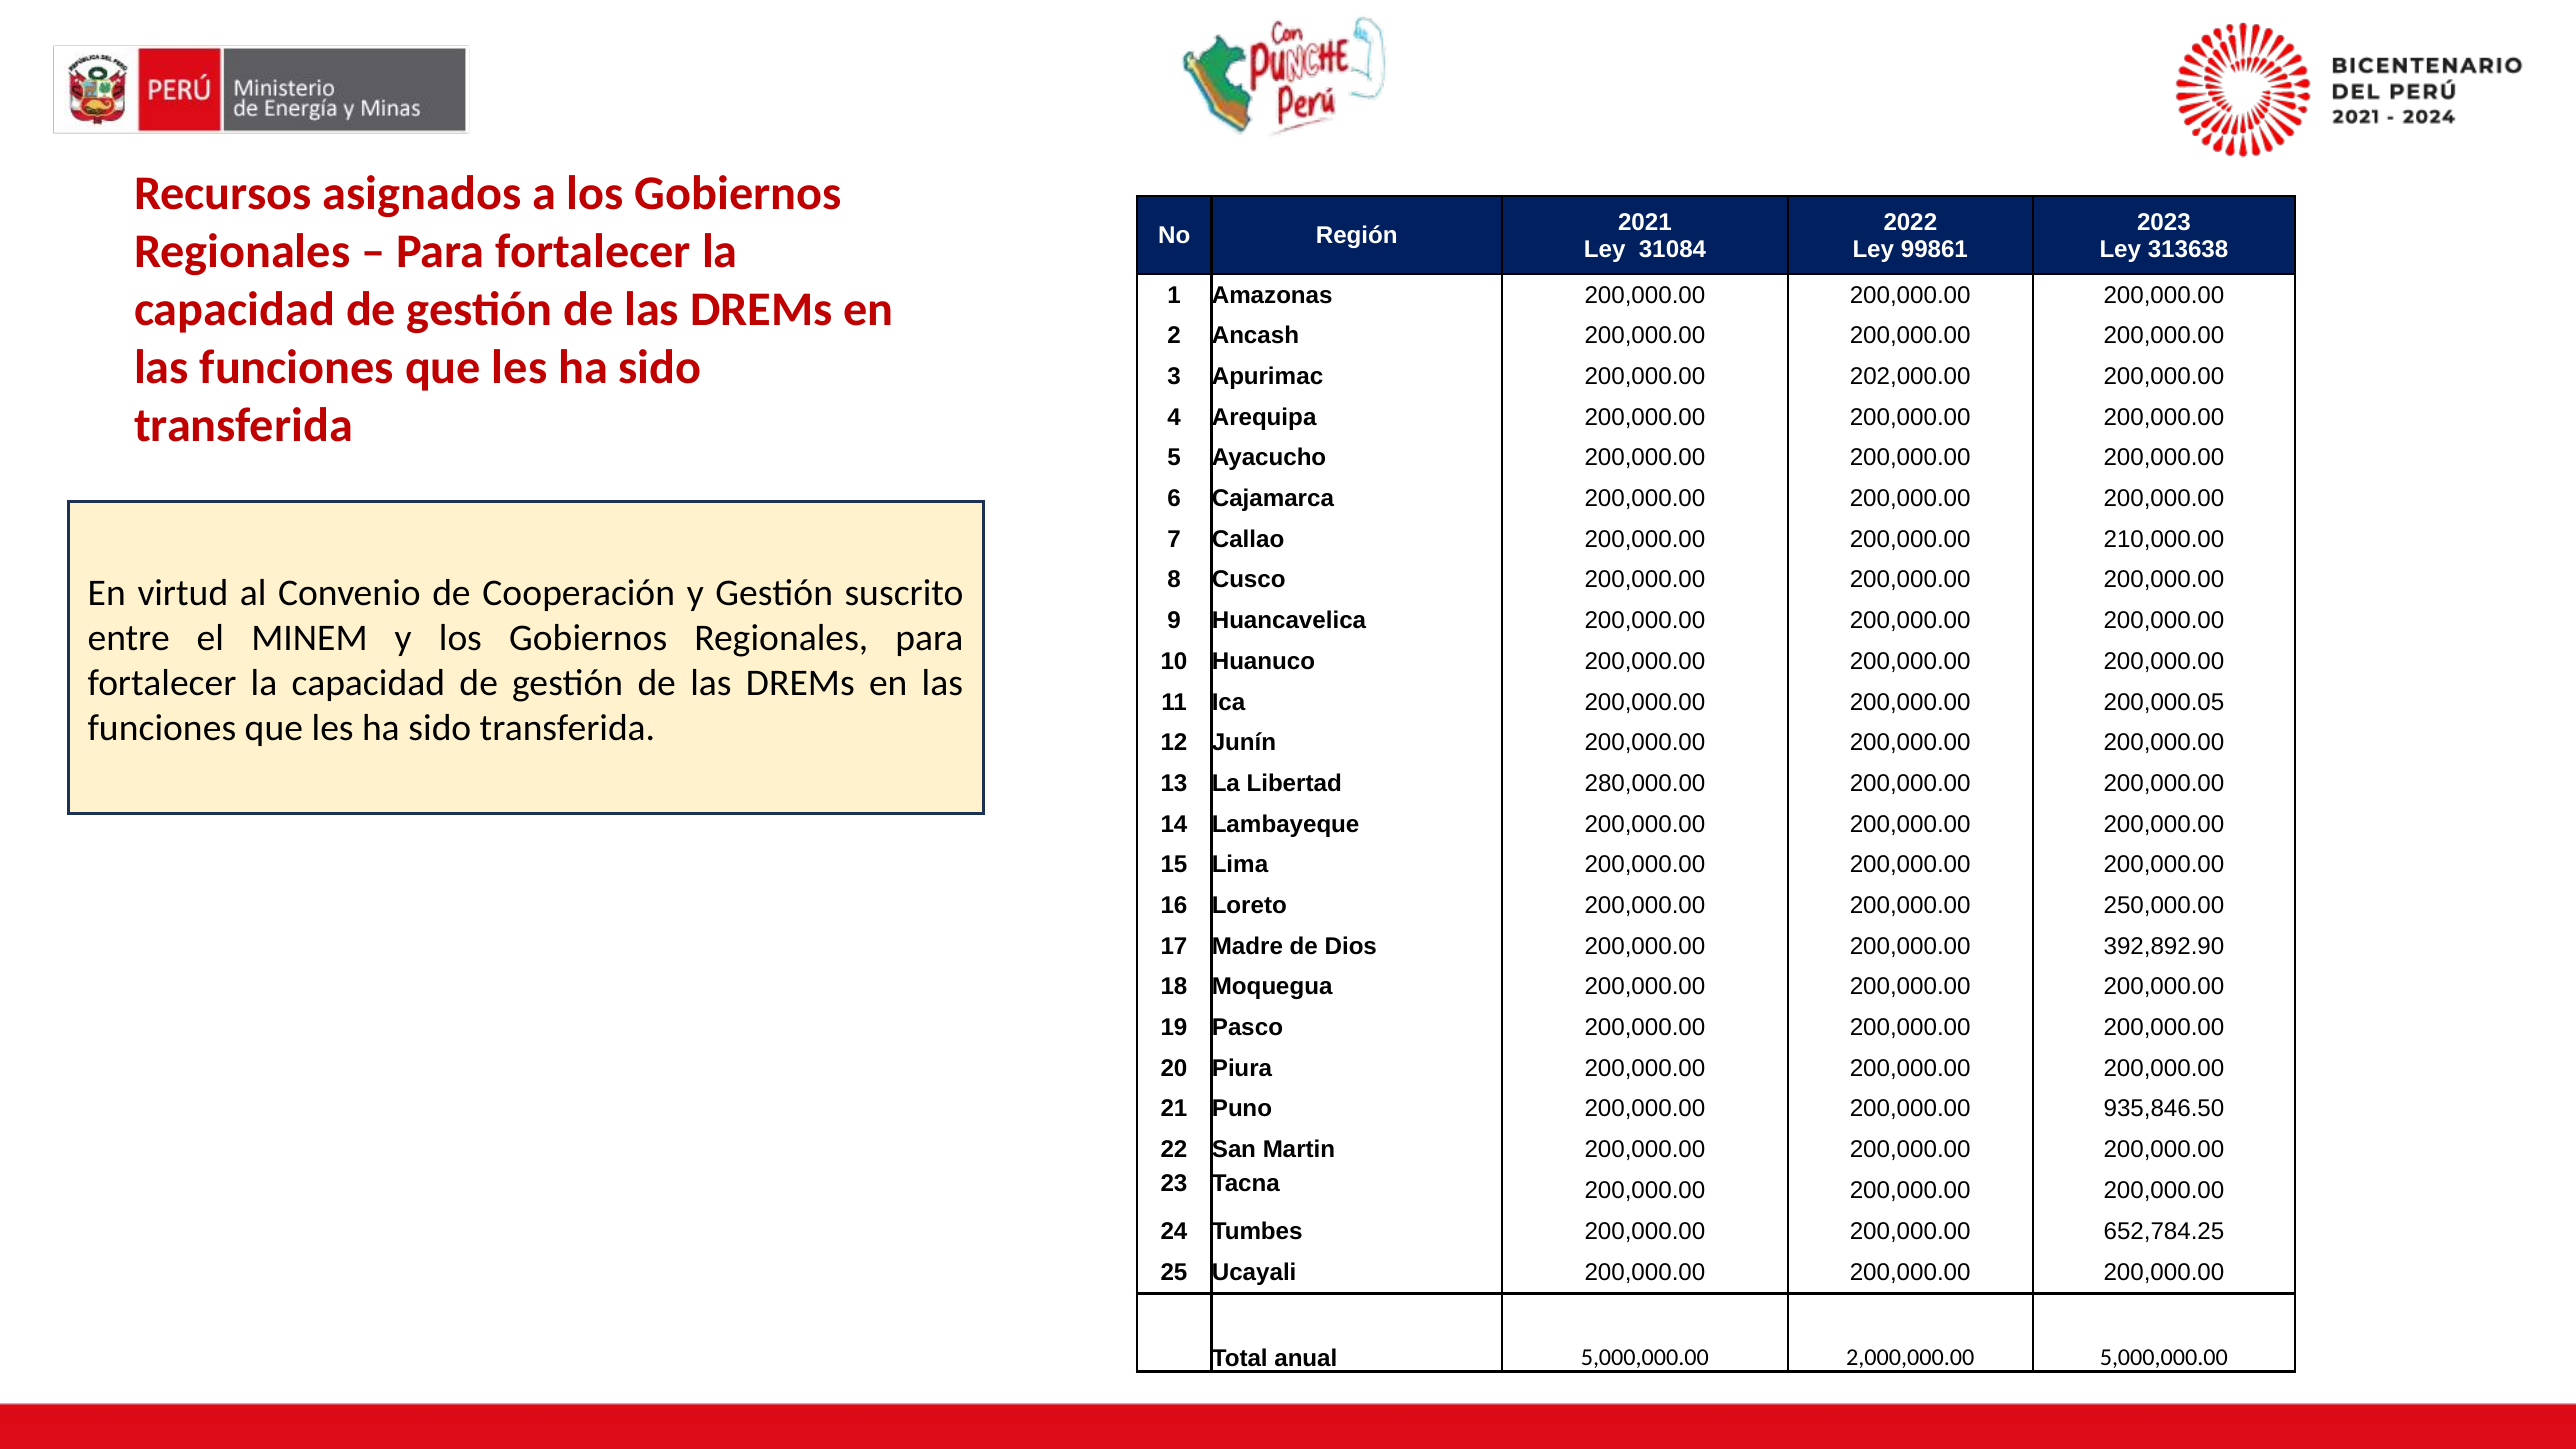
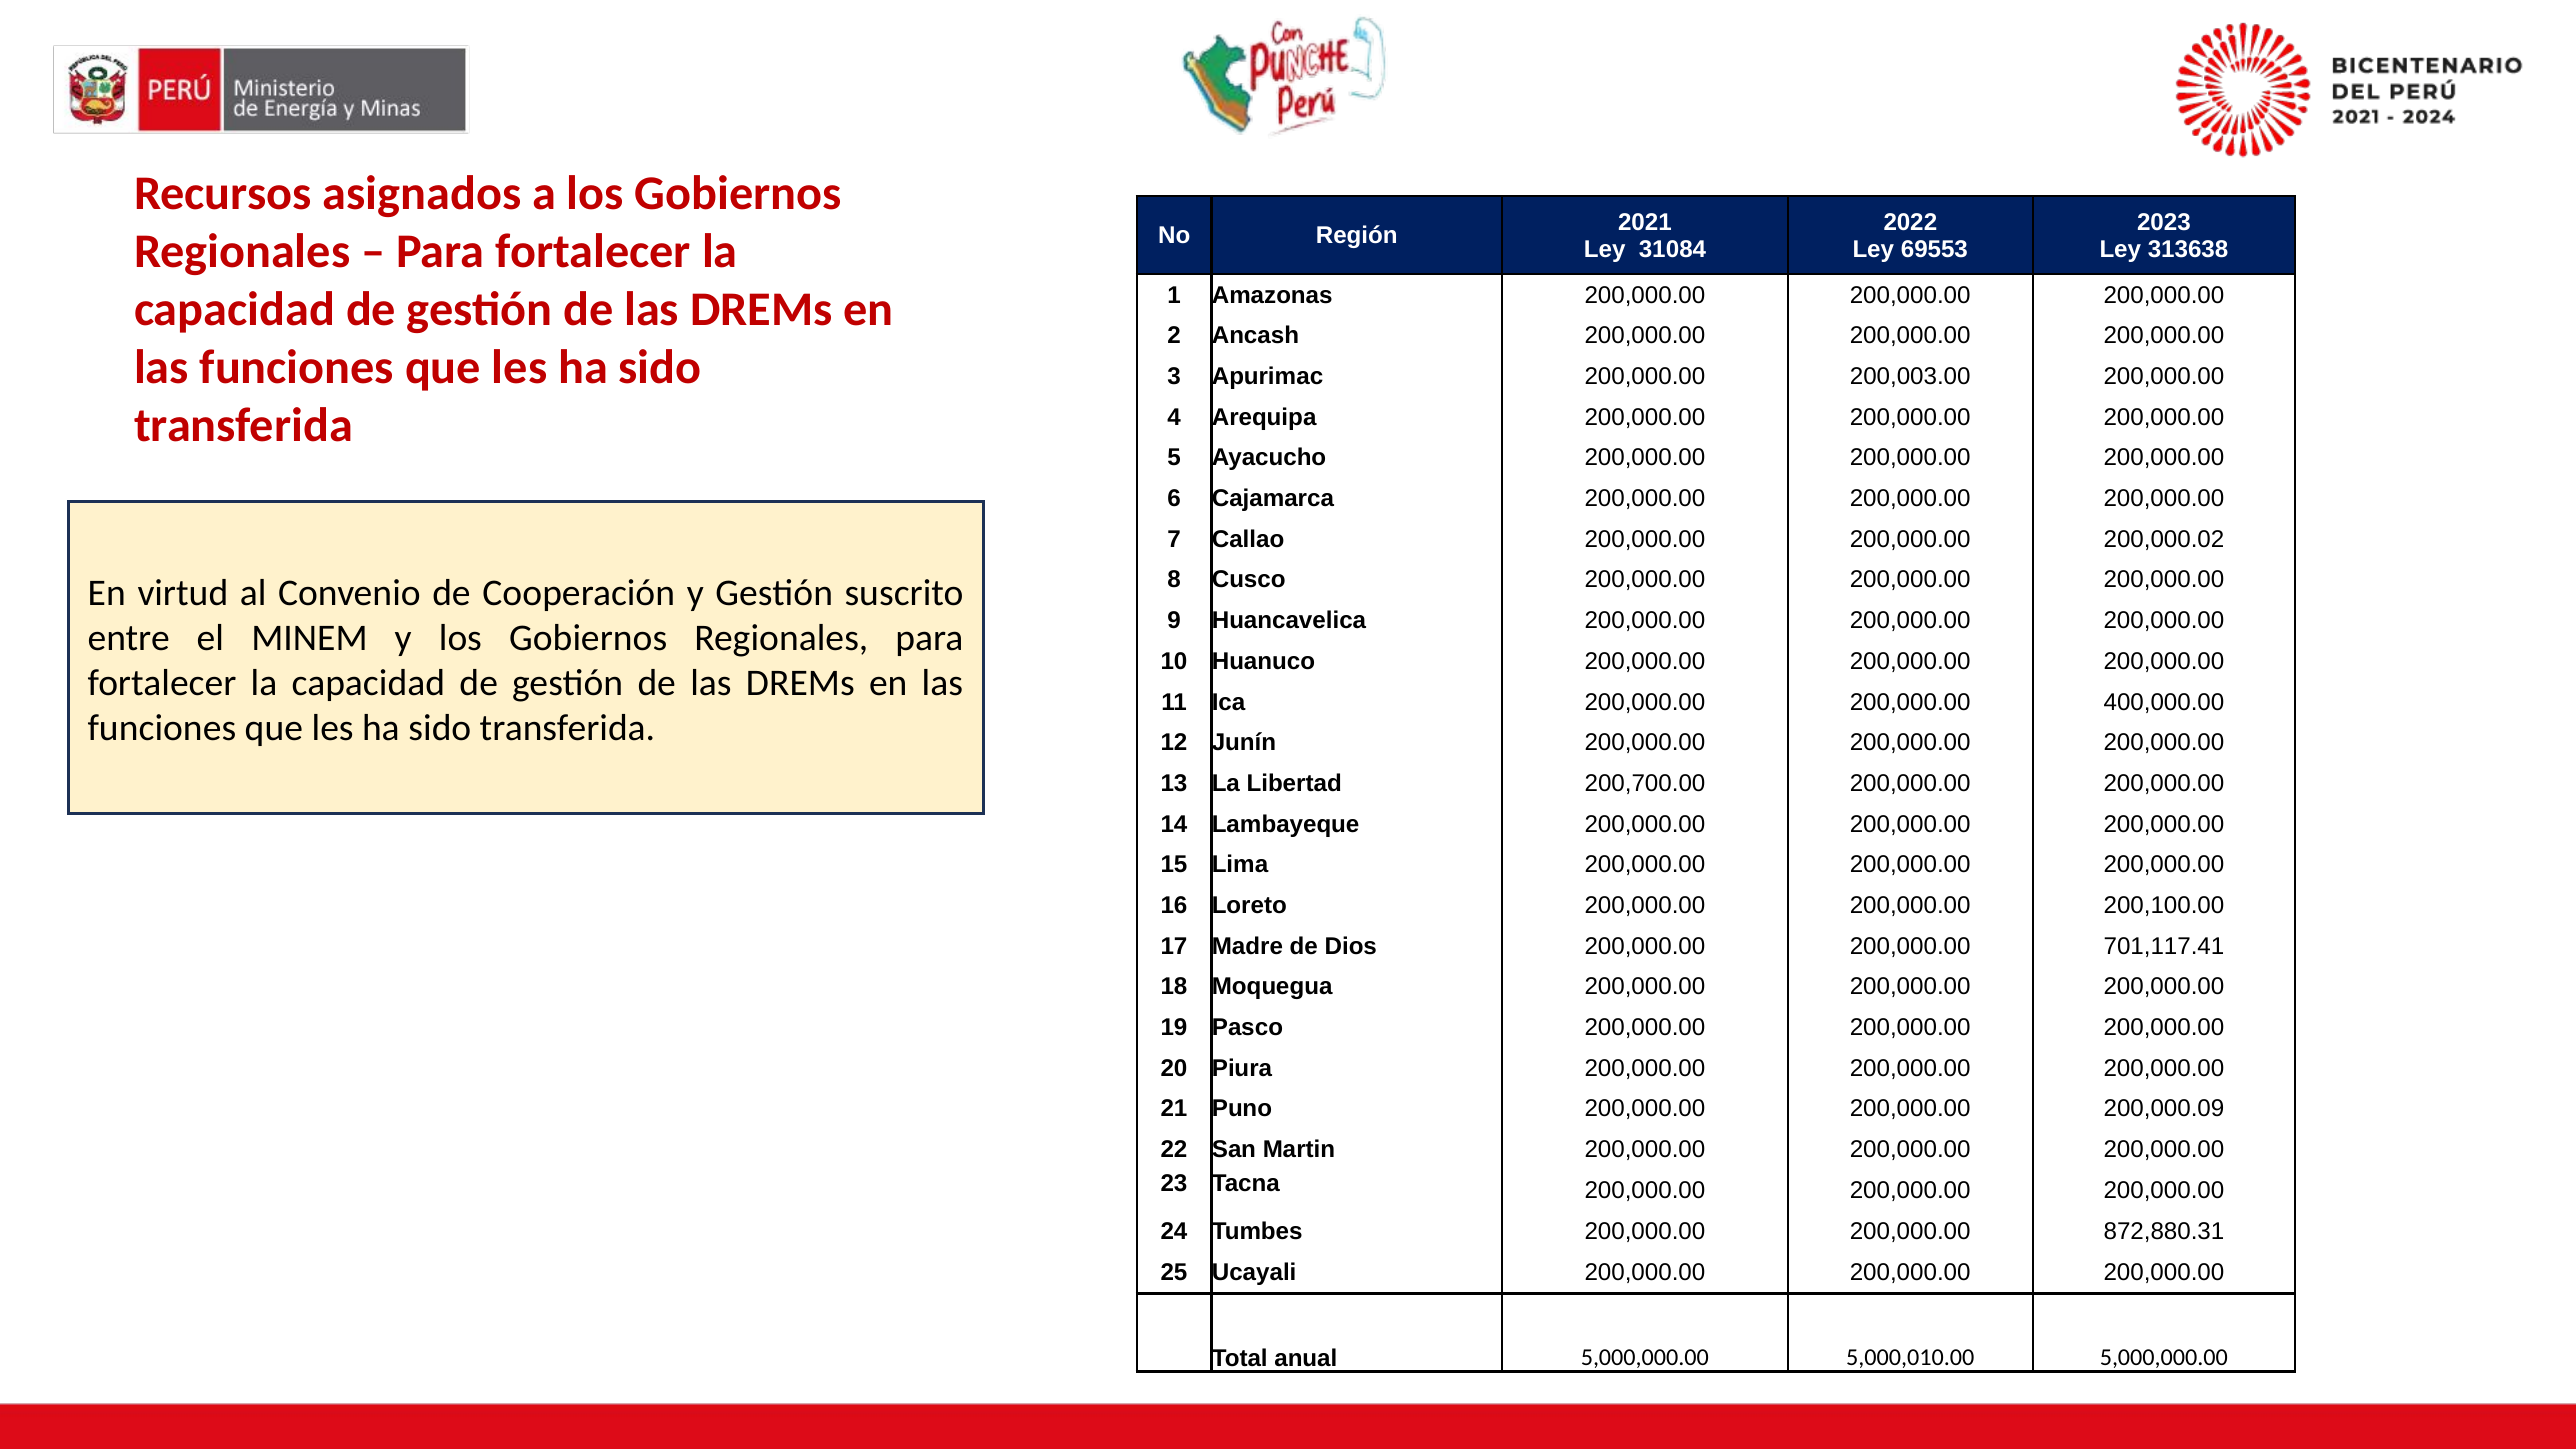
99861: 99861 -> 69553 (1934, 249)
202,000.00: 202,000.00 -> 200,003.00 (1910, 377)
210,000.00: 210,000.00 -> 200,000.02 (2164, 539)
200,000.05: 200,000.05 -> 400,000.00 (2164, 702)
280,000.00: 280,000.00 -> 200,700.00 (1645, 783)
250,000.00: 250,000.00 -> 200,100.00 (2164, 906)
392,892.90: 392,892.90 -> 701,117.41 (2164, 946)
935,846.50: 935,846.50 -> 200,000.09 (2164, 1109)
652,784.25: 652,784.25 -> 872,880.31 (2164, 1231)
2,000,000.00: 2,000,000.00 -> 5,000,010.00 (1910, 1357)
